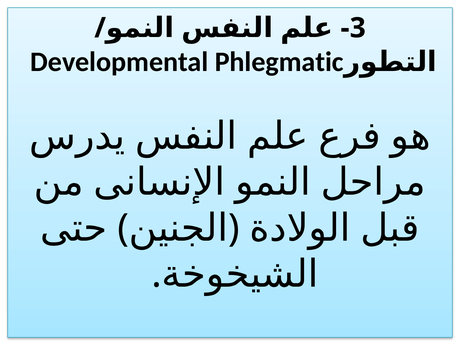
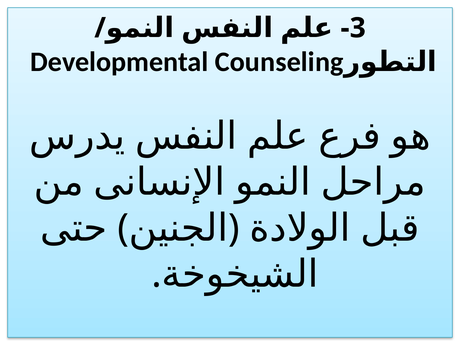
Phlegmatic: Phlegmatic -> Counseling (279, 62)
